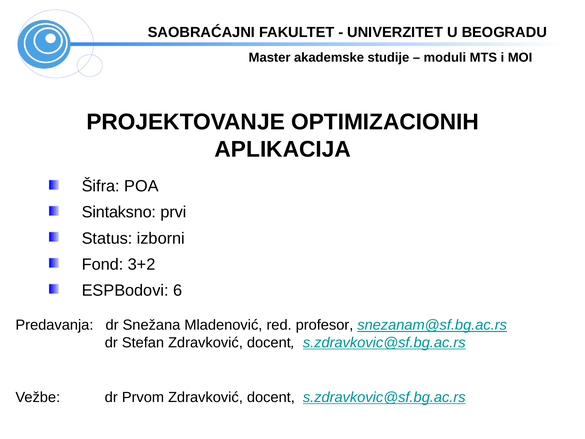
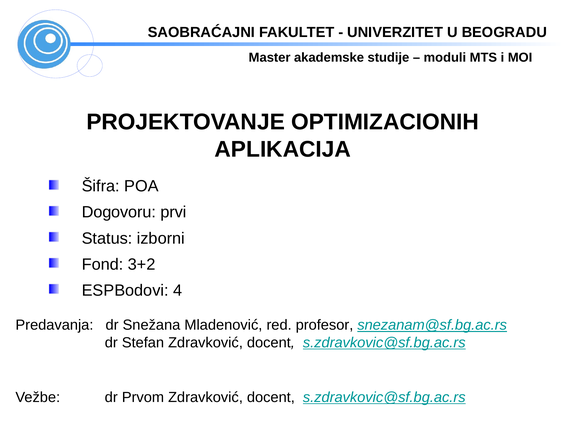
Sintaksno: Sintaksno -> Dogovoru (119, 212)
6: 6 -> 4 (178, 290)
